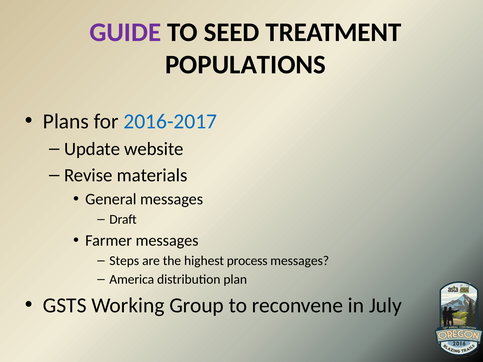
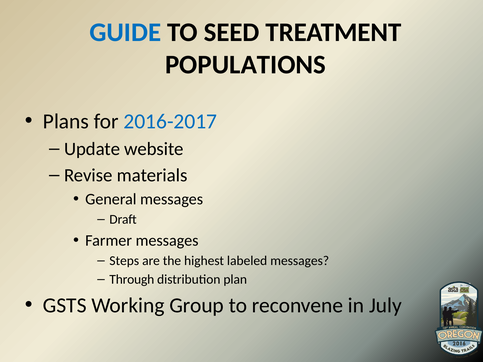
GUIDE colour: purple -> blue (125, 32)
process: process -> labeled (247, 261)
America: America -> Through (132, 280)
